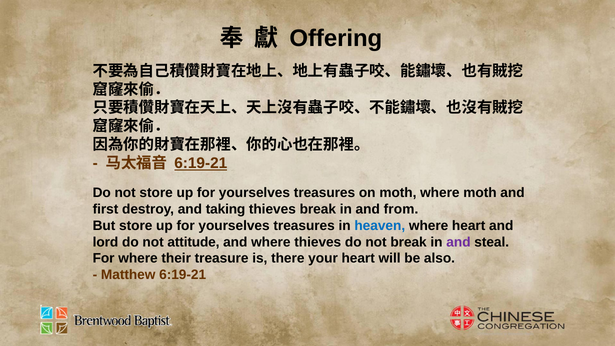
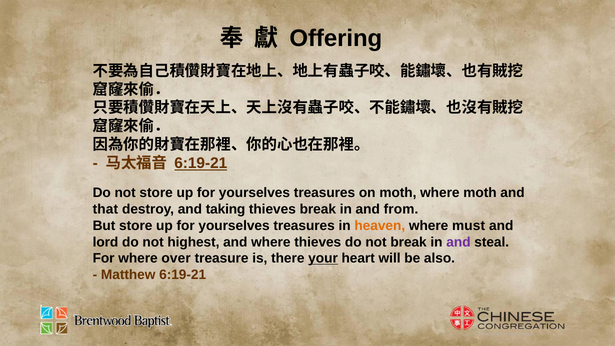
first: first -> that (105, 209)
heaven colour: blue -> orange (380, 226)
where heart: heart -> must (469, 226)
attitude: attitude -> highest (193, 242)
their: their -> over (176, 258)
your underline: none -> present (323, 258)
